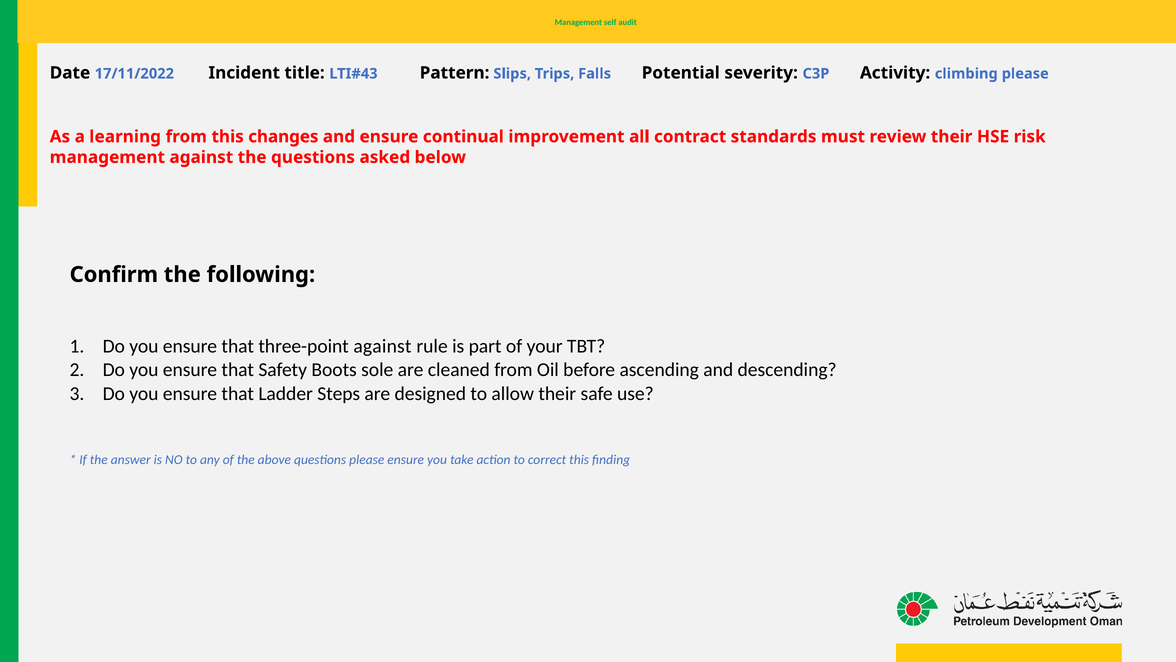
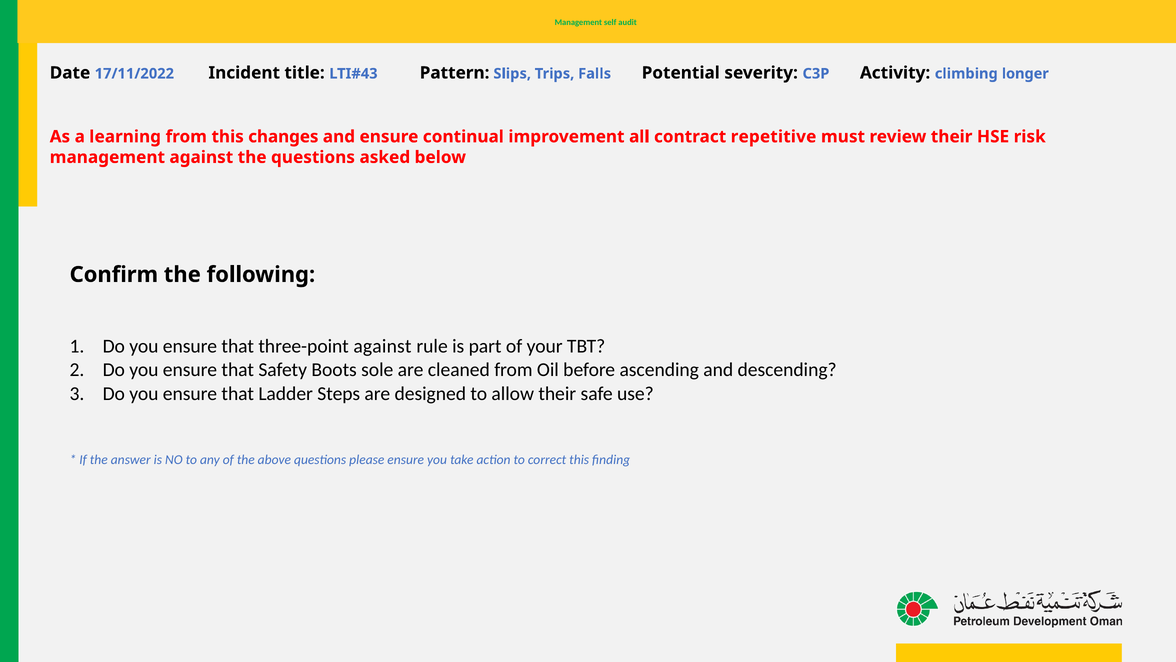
climbing please: please -> longer (1025, 74)
standards: standards -> repetitive (774, 137)
